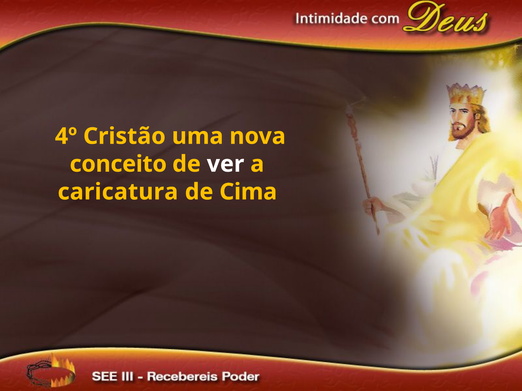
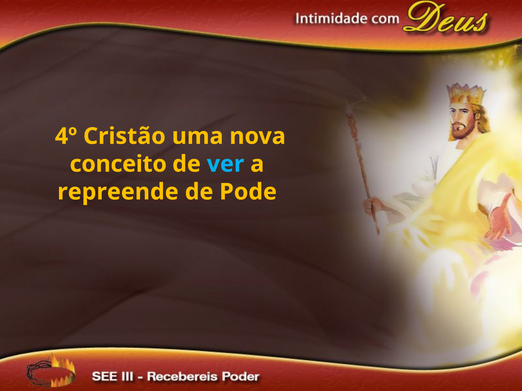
ver colour: white -> light blue (226, 164)
caricatura: caricatura -> repreende (118, 192)
Cima: Cima -> Pode (248, 192)
